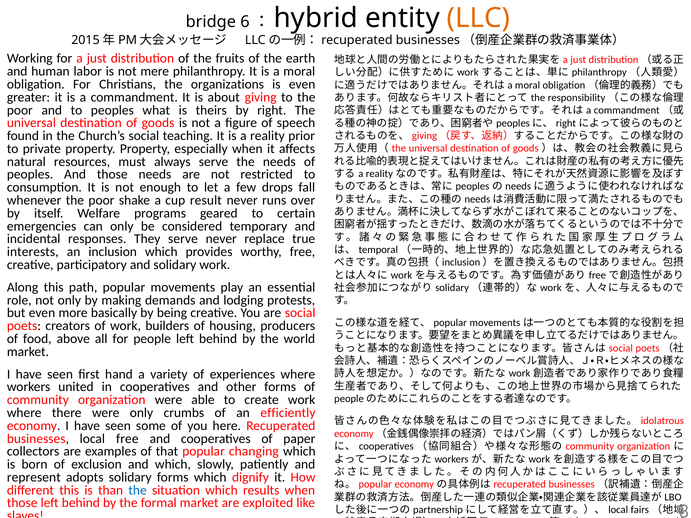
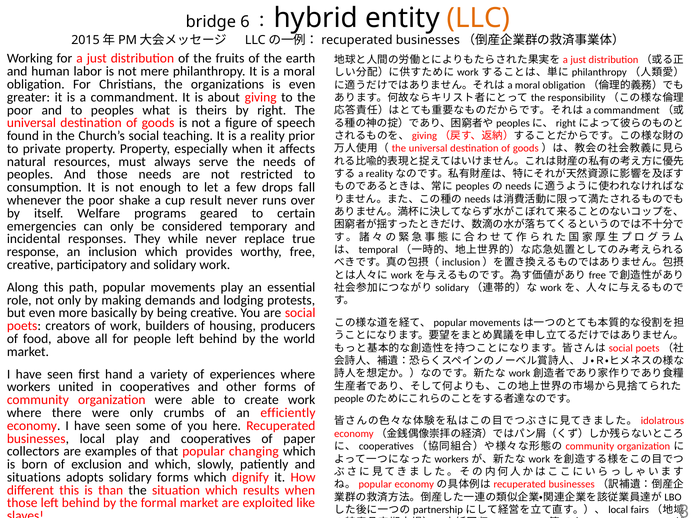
They serve: serve -> while (183, 239)
interests: interests -> response (33, 252)
local free: free -> play (127, 439)
represent: represent -> situations (34, 477)
the colour: blue -> black (138, 490)
